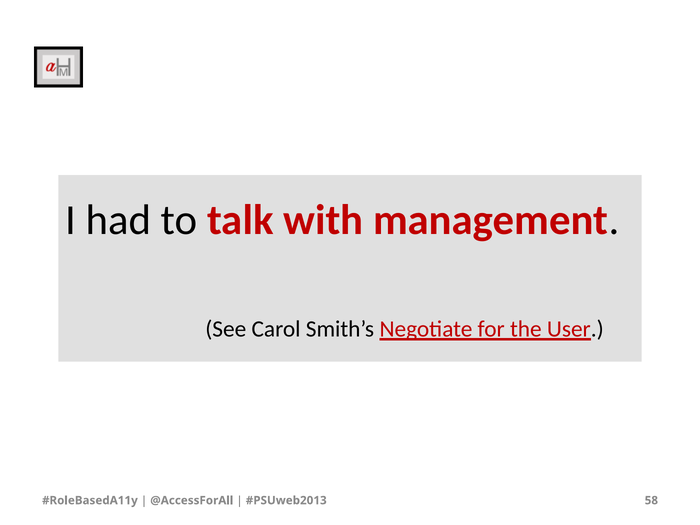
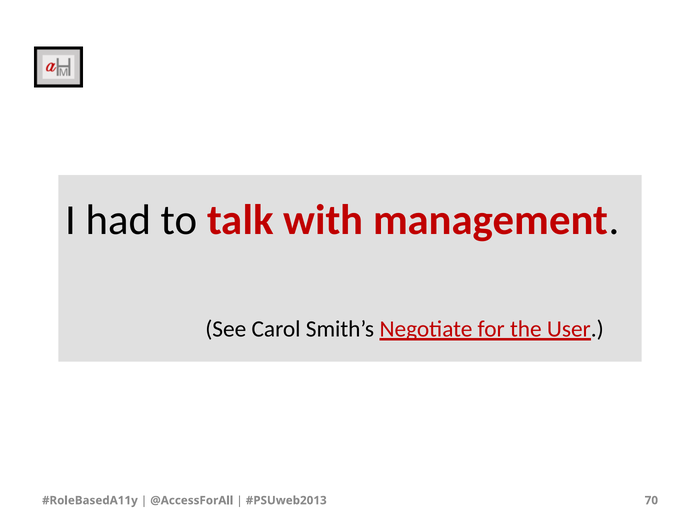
58: 58 -> 70 (651, 500)
